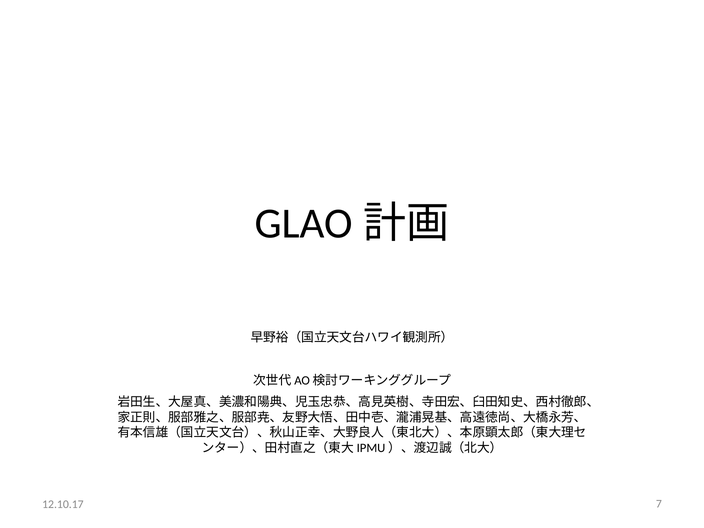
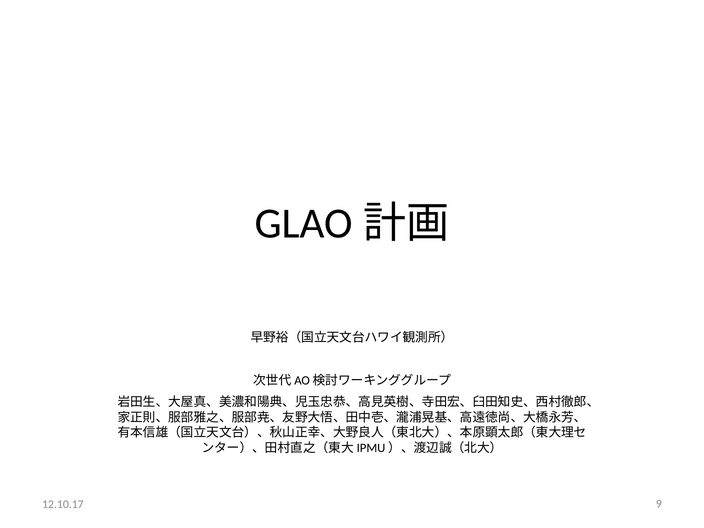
7: 7 -> 9 (659, 504)
